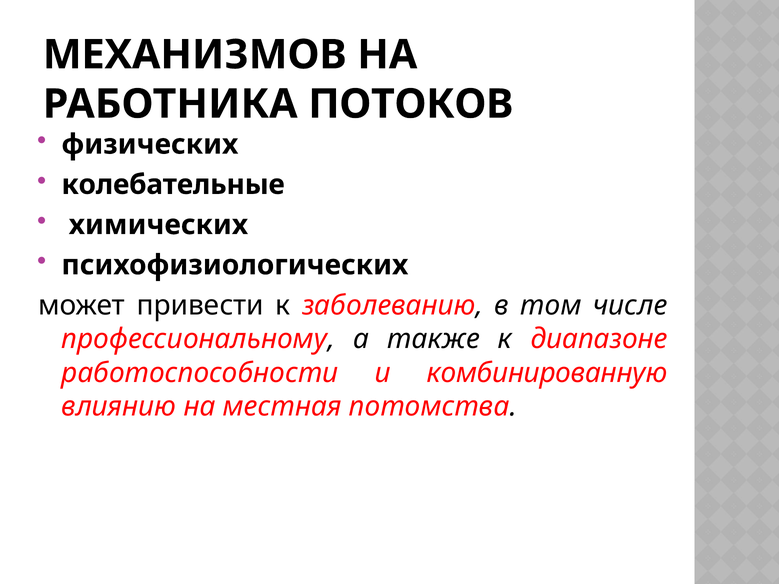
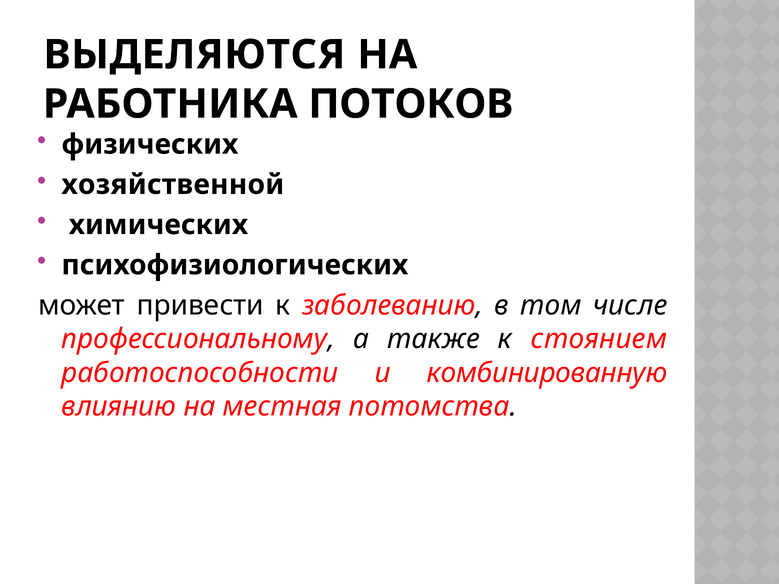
МЕХАНИЗМОВ: МЕХАНИЗМОВ -> ВЫДЕЛЯЮТСЯ (194, 55)
колебательные: колебательные -> хозяйственной (173, 185)
диапазоне: диапазоне -> стоянием (599, 339)
